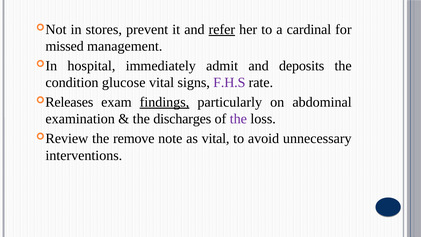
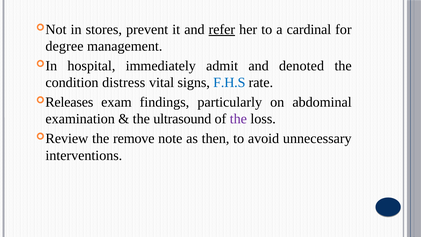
missed: missed -> degree (64, 46)
deposits: deposits -> denoted (302, 66)
glucose: glucose -> distress (124, 83)
F.H.S colour: purple -> blue (229, 83)
findings underline: present -> none (164, 102)
discharges: discharges -> ultrasound (182, 119)
as vital: vital -> then (216, 138)
